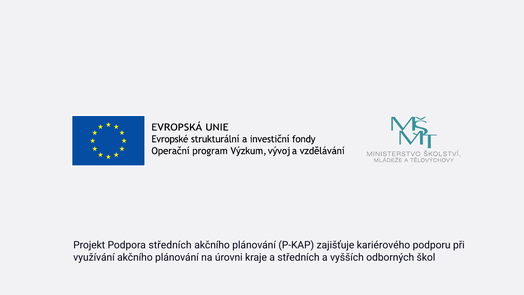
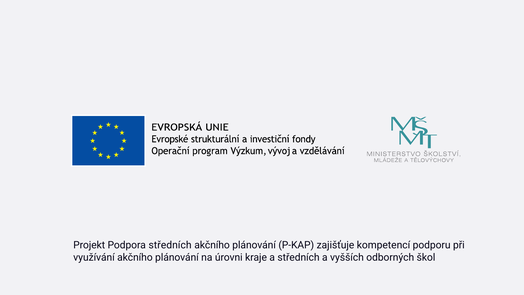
kariérového: kariérového -> kompetencí (383, 245)
